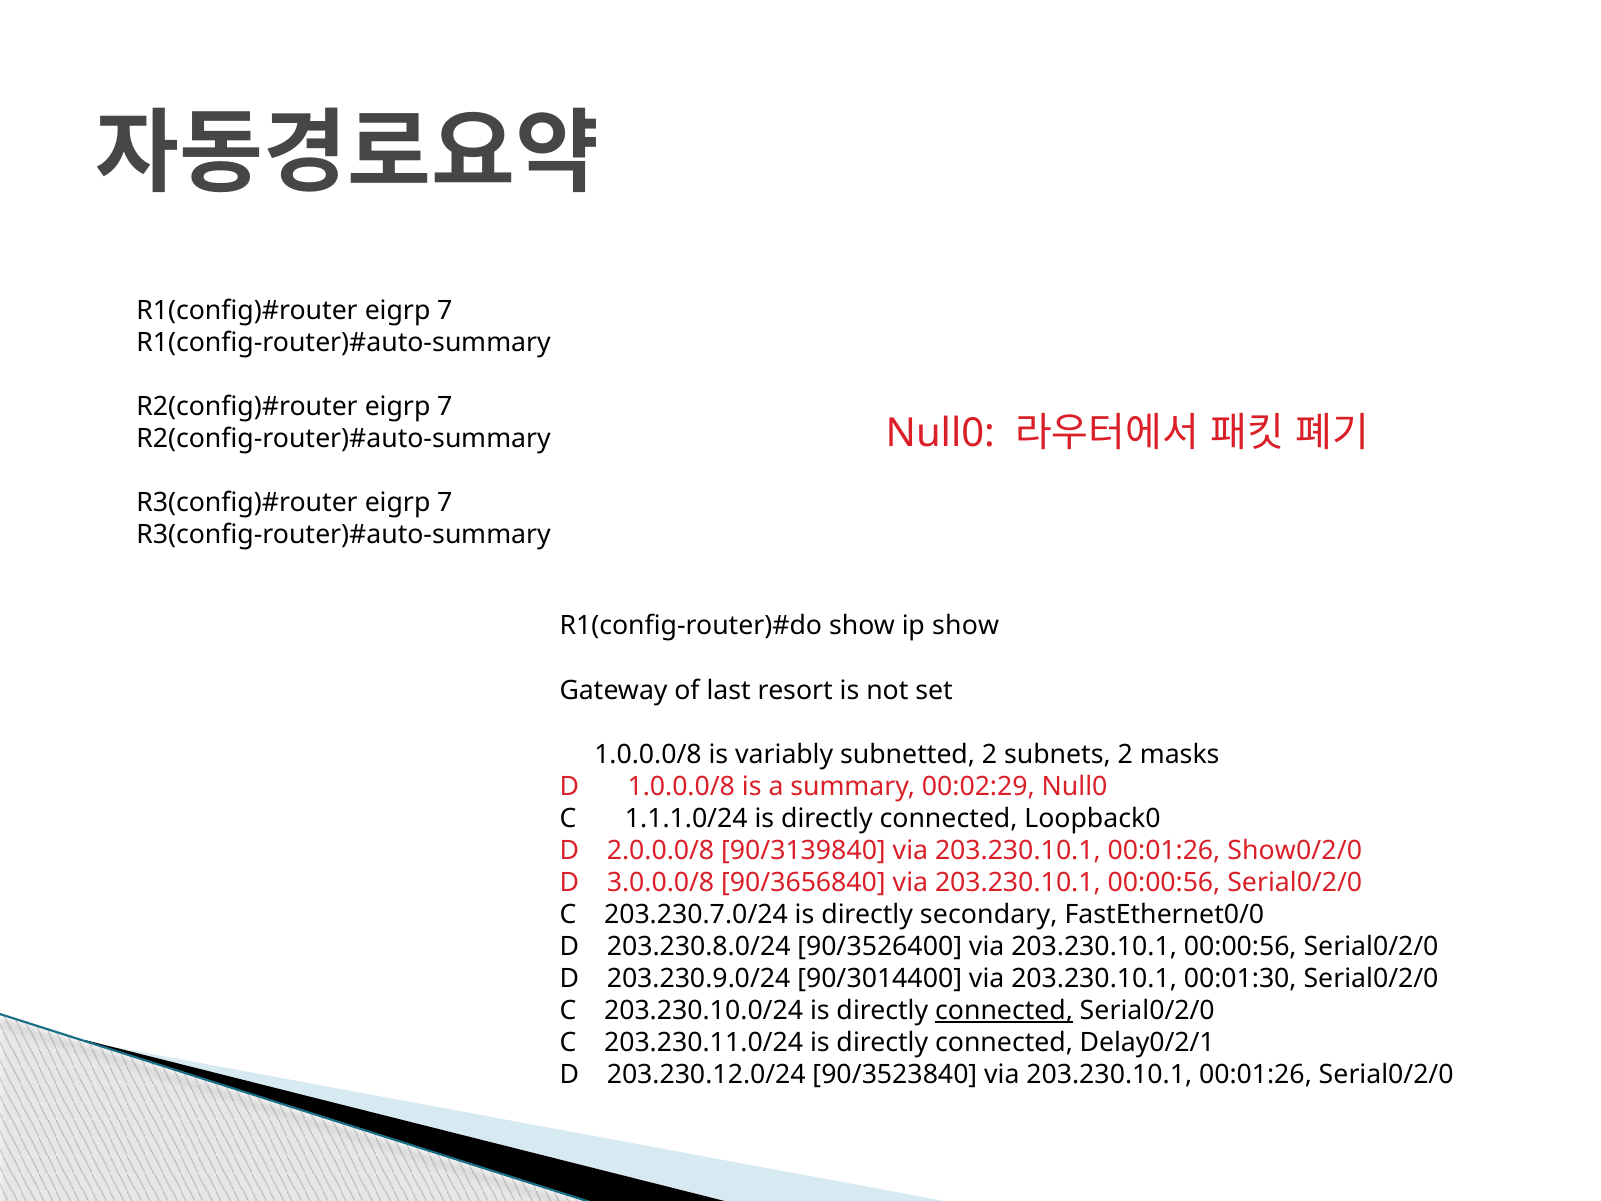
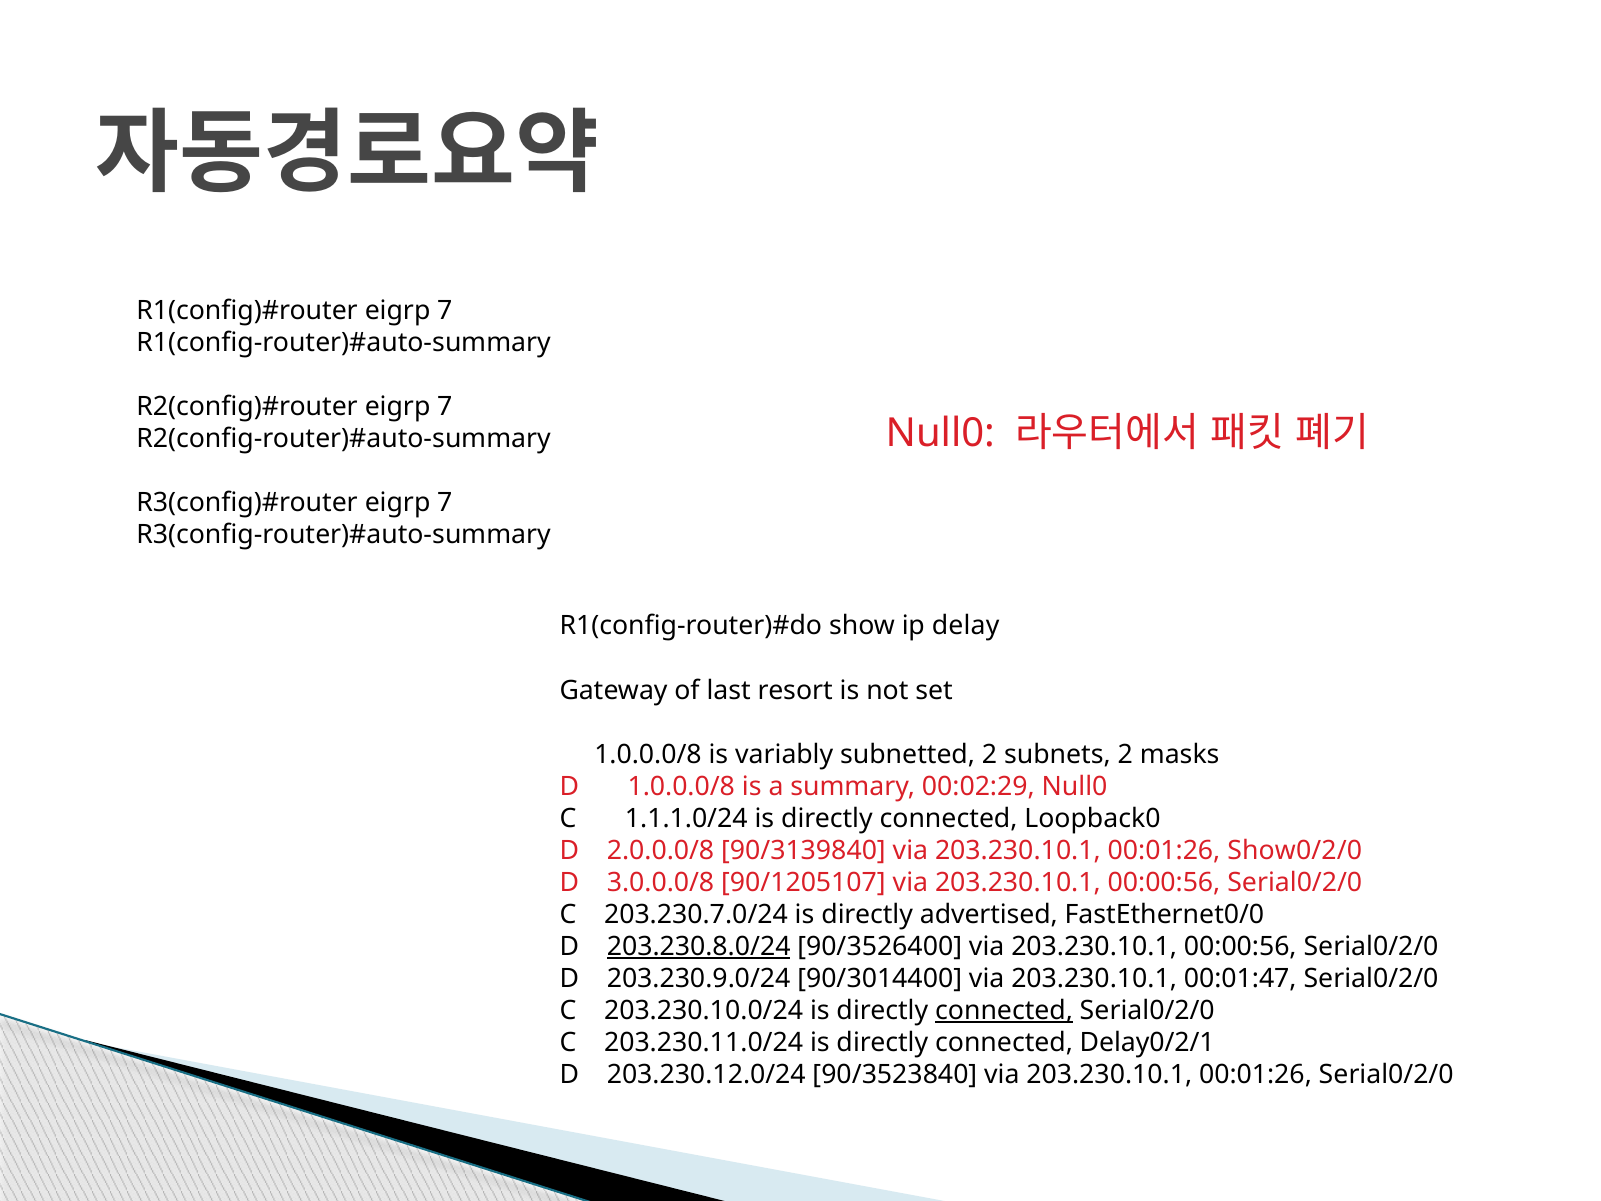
ip show: show -> delay (966, 626)
90/3656840: 90/3656840 -> 90/1205107 (803, 882)
secondary: secondary -> advertised (989, 914)
203.230.8.0/24 underline: none -> present (699, 946)
00:01:30: 00:01:30 -> 00:01:47 (1240, 978)
